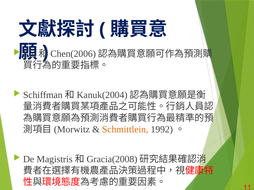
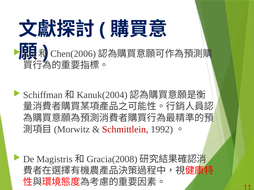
Schmittlein colour: orange -> red (125, 130)
